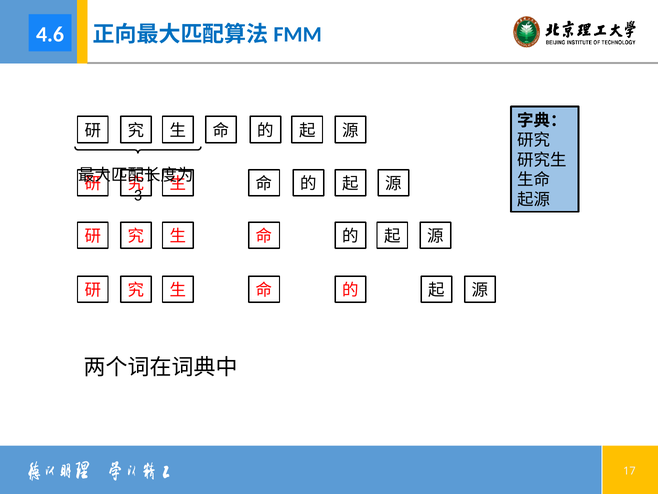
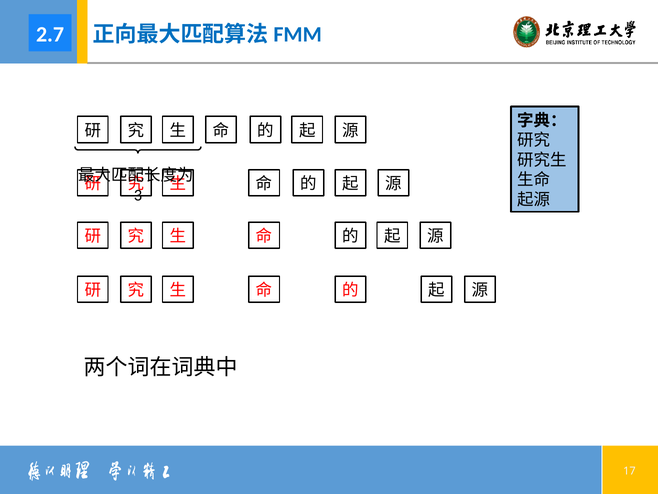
4.6: 4.6 -> 2.7 (50, 34)
